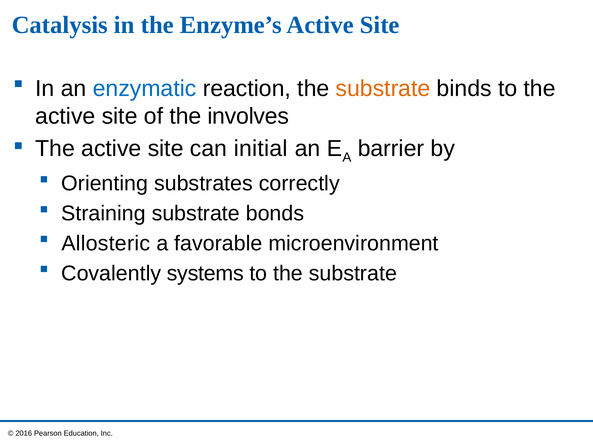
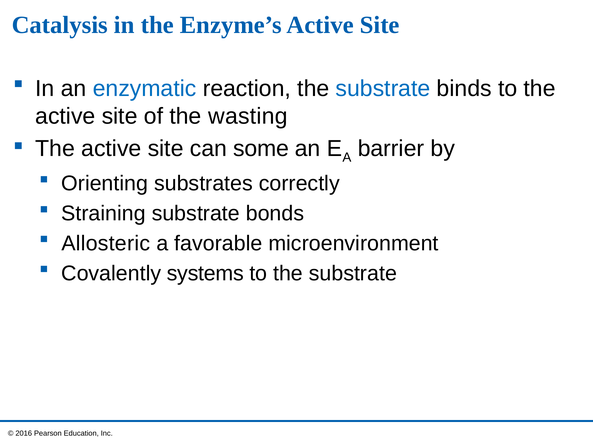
substrate colour: orange -> blue (383, 88)
involves: involves -> wasting (248, 116)
initial: initial -> some (261, 148)
